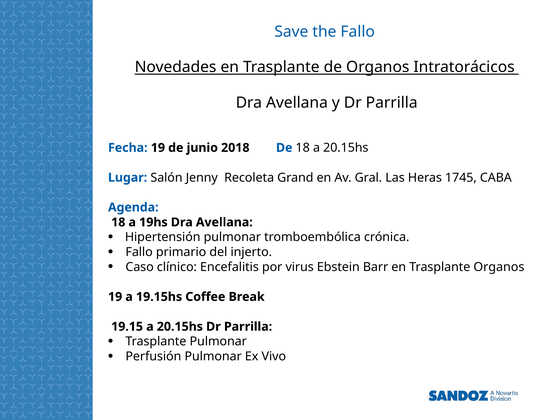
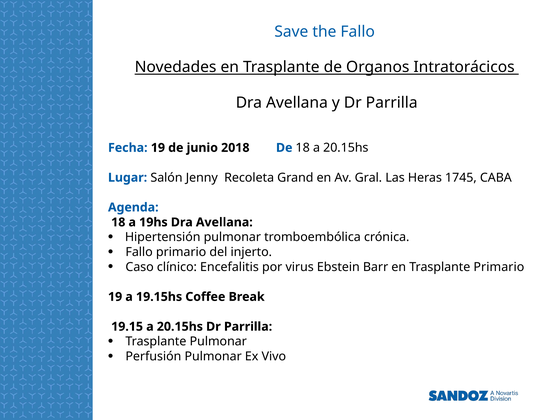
Trasplante Organos: Organos -> Primario (499, 267)
